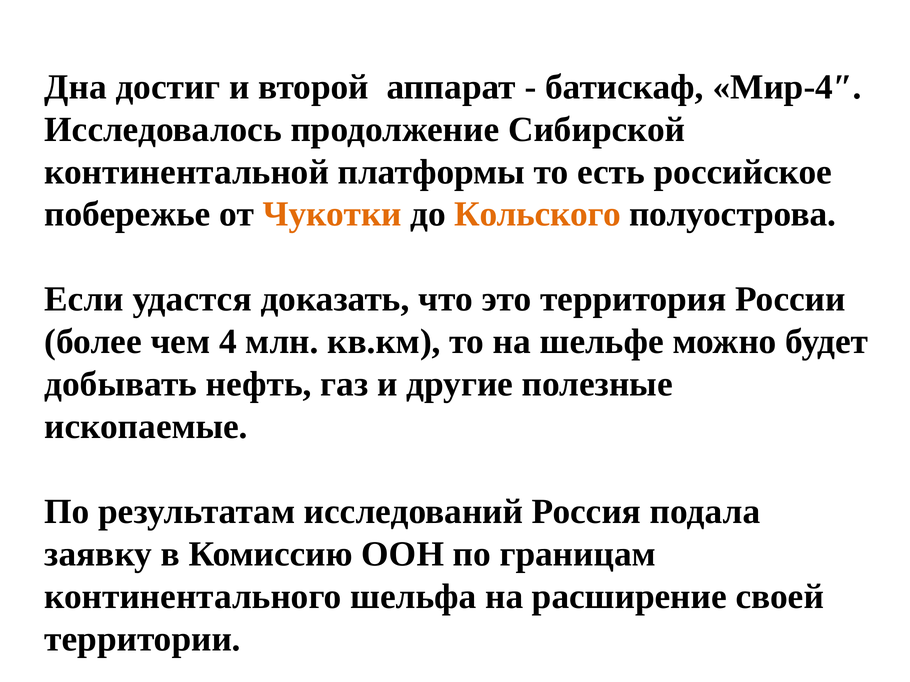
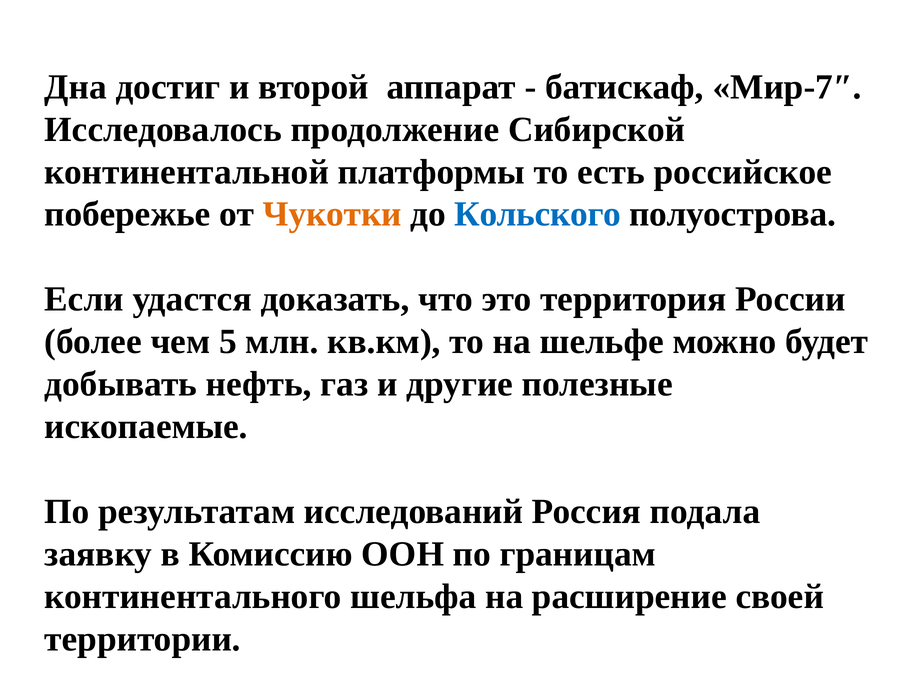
Мир-4″: Мир-4″ -> Мир-7″ (787, 87)
Кольского colour: orange -> blue (538, 214)
4: 4 -> 5 (228, 342)
